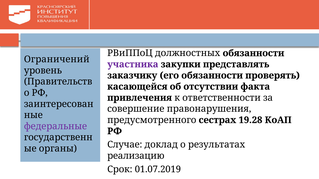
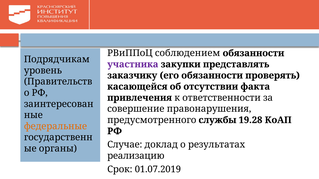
должностных: должностных -> соблюдением (188, 53)
Ограничений: Ограничений -> Подрядчикам (57, 60)
сестрах: сестрах -> службы (218, 120)
федеральные colour: purple -> orange (55, 127)
